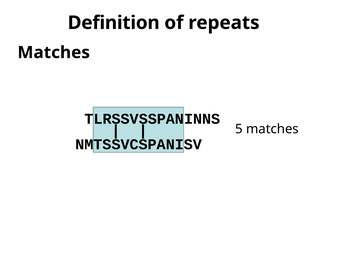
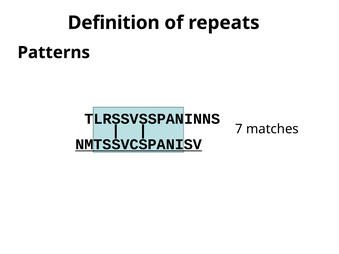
Matches: Matches -> Patterns (54, 53)
5: 5 -> 7 (239, 129)
NMTSSVCSPANISV underline: none -> present (139, 145)
